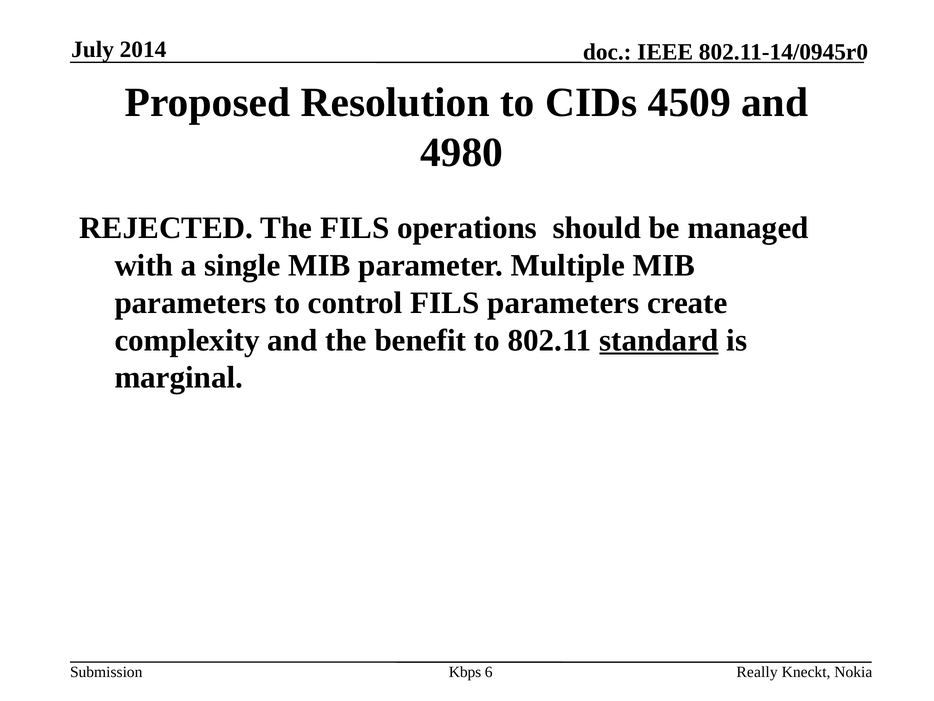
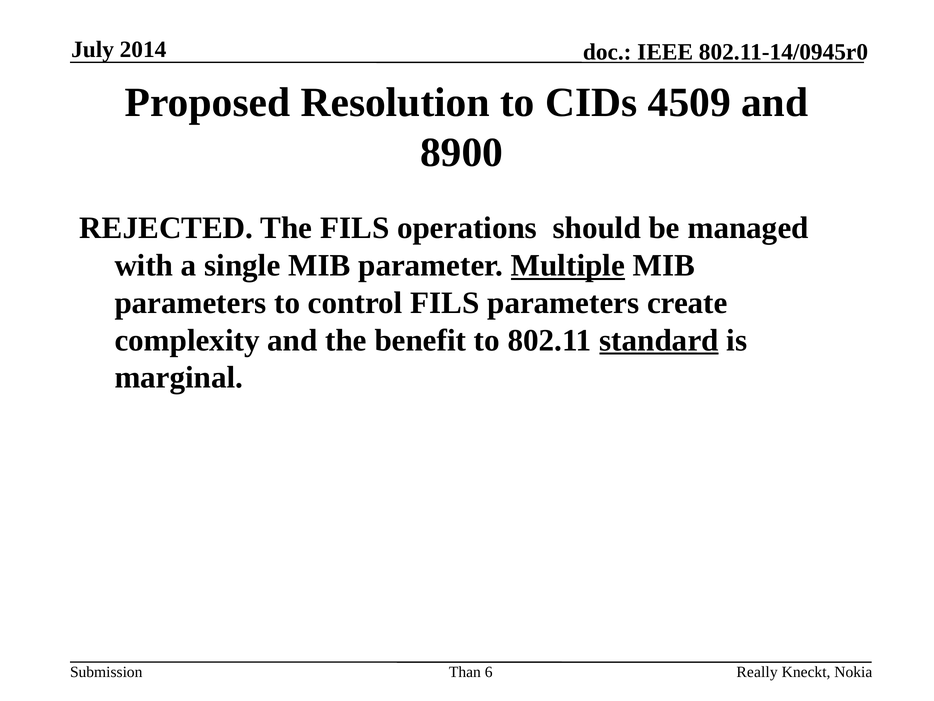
4980: 4980 -> 8900 (462, 152)
Multiple underline: none -> present (568, 265)
Kbps: Kbps -> Than (465, 672)
